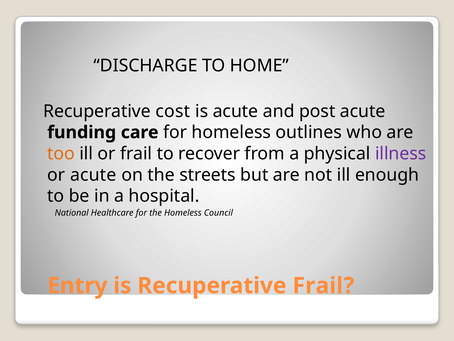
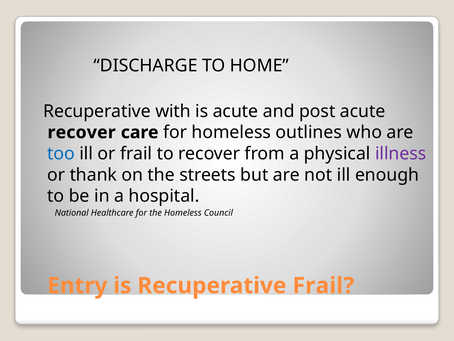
cost: cost -> with (173, 111)
funding: funding -> recover (82, 132)
too colour: orange -> blue (61, 153)
or acute: acute -> thank (93, 175)
